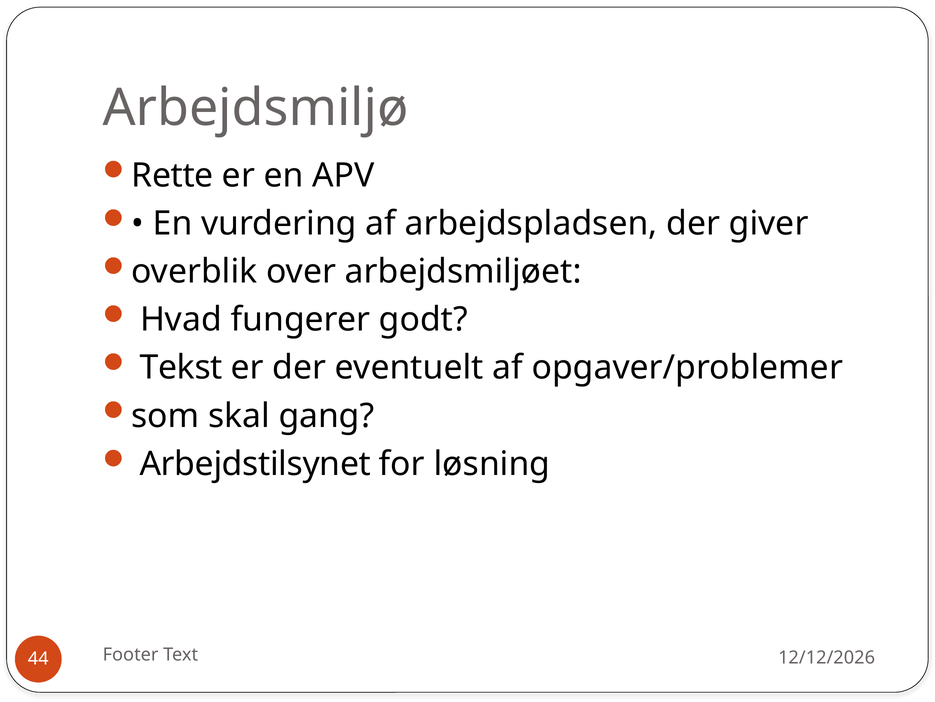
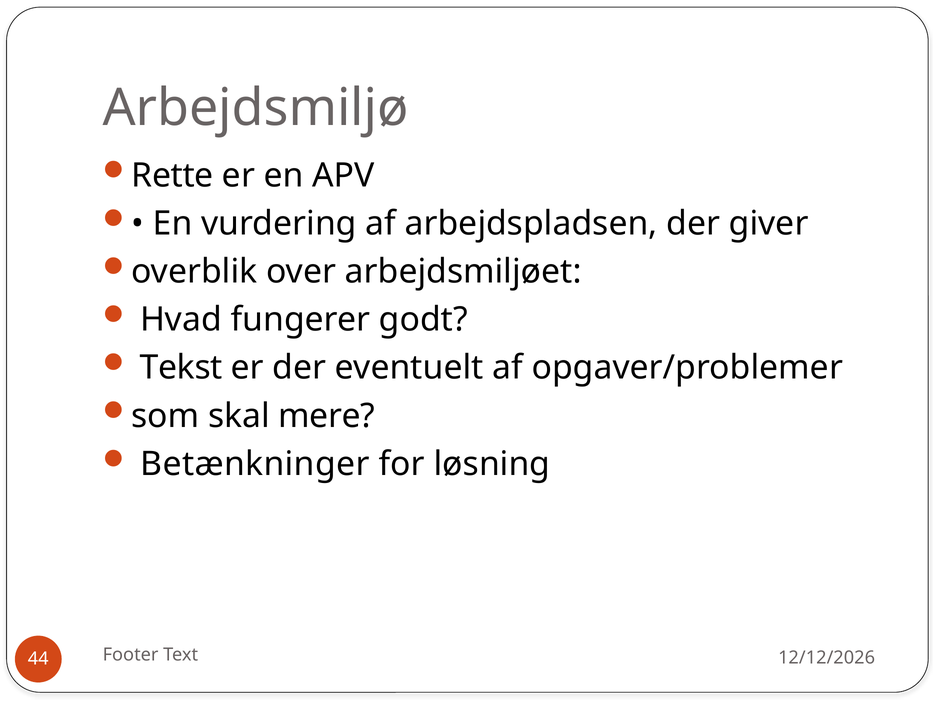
gang: gang -> mere (327, 415)
Arbejdstilsynet: Arbejdstilsynet -> Betænkninger (255, 464)
